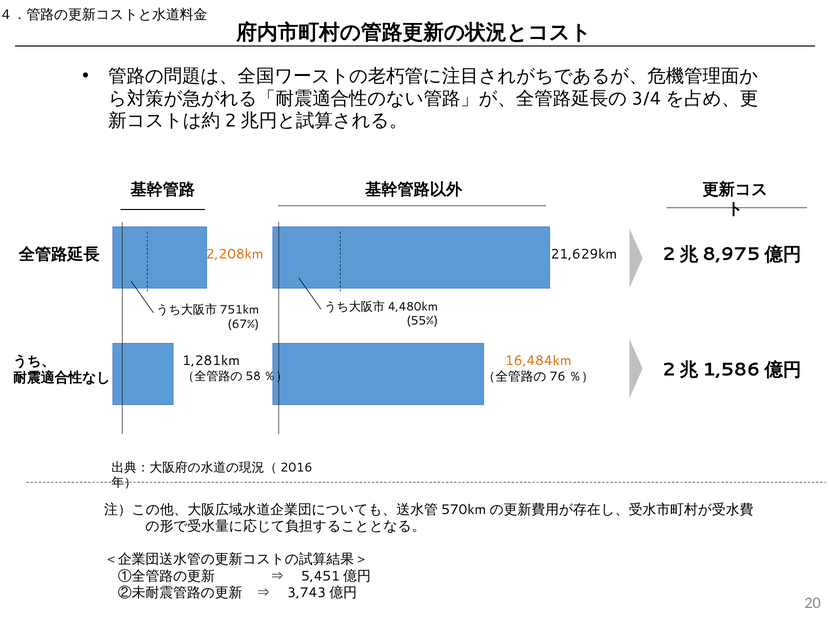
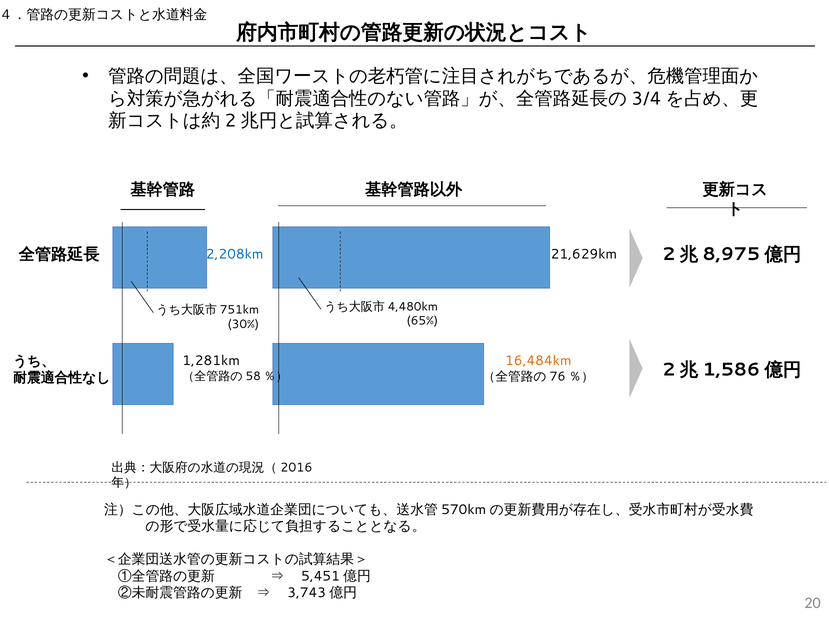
2,208km colour: orange -> blue (235, 254)
55%: 55% -> 65% (422, 321)
67%: 67% -> 30% (243, 325)
